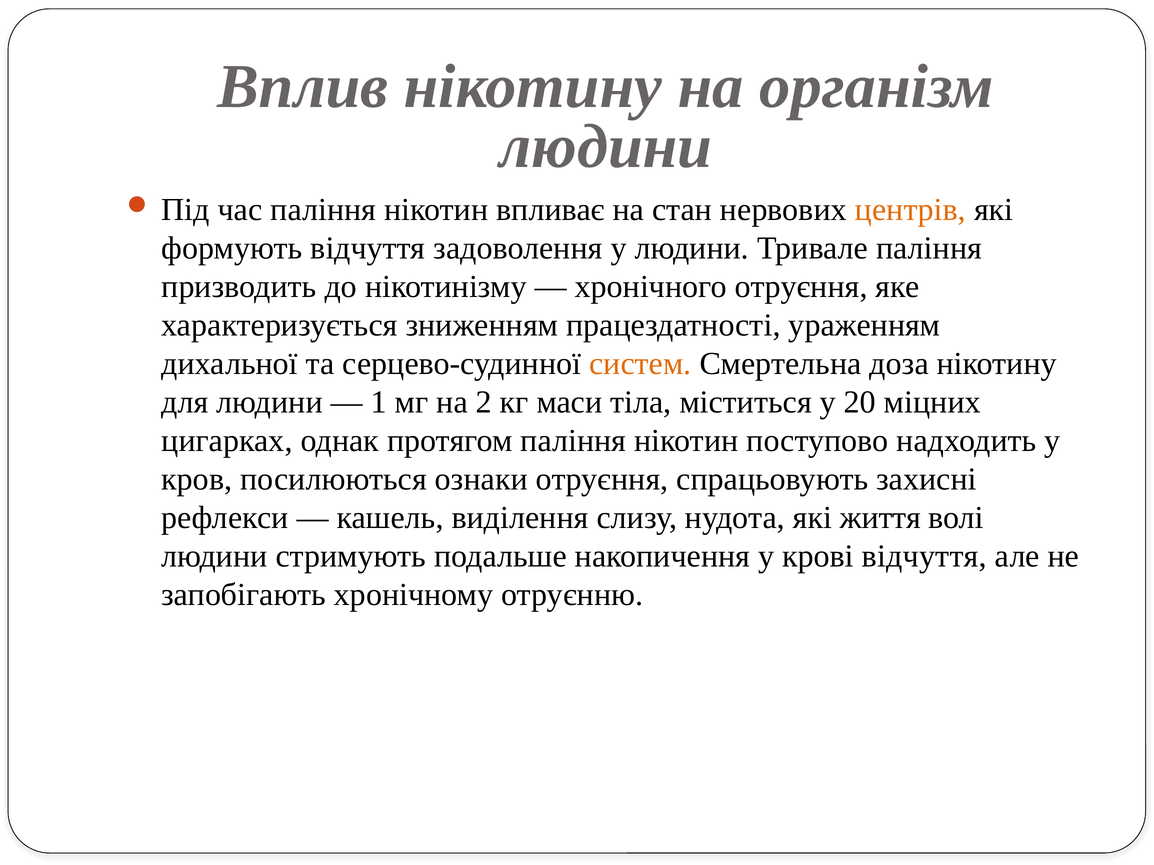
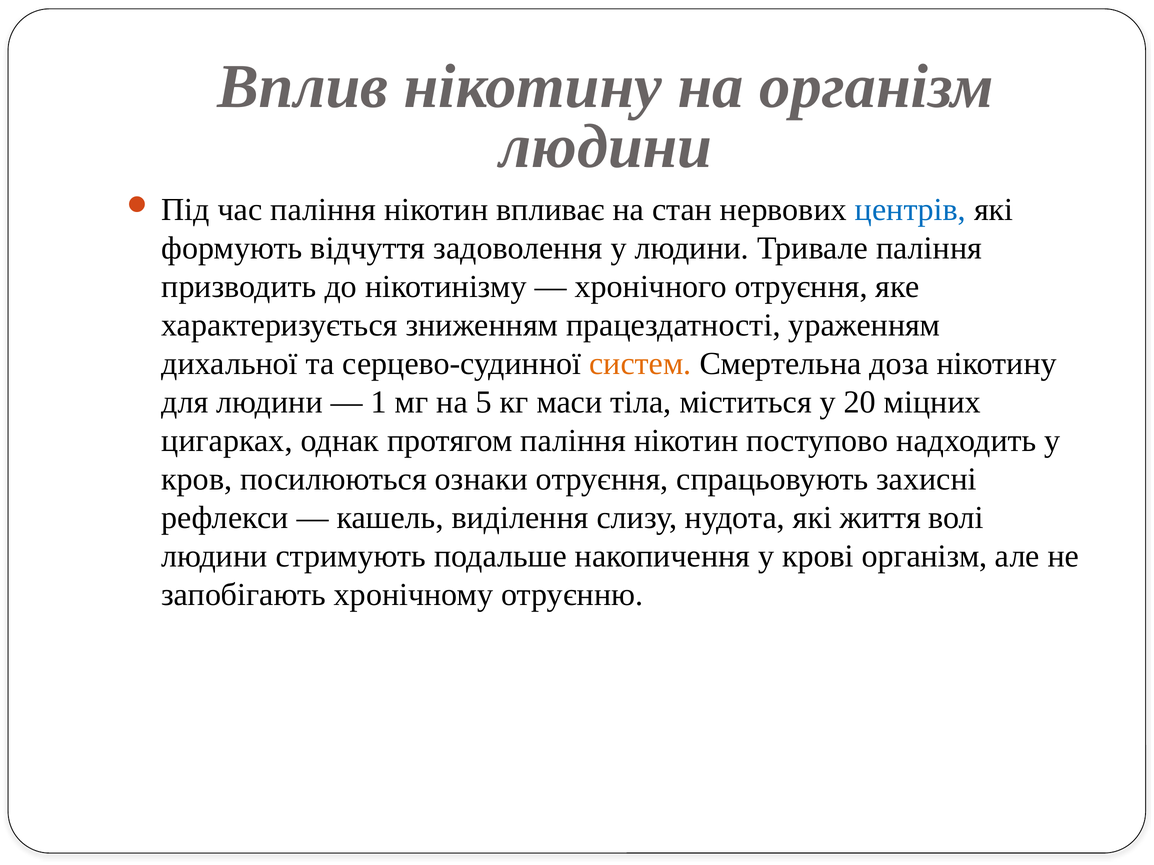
центрів colour: orange -> blue (910, 210)
2: 2 -> 5 (484, 403)
крові відчуття: відчуття -> організм (925, 557)
